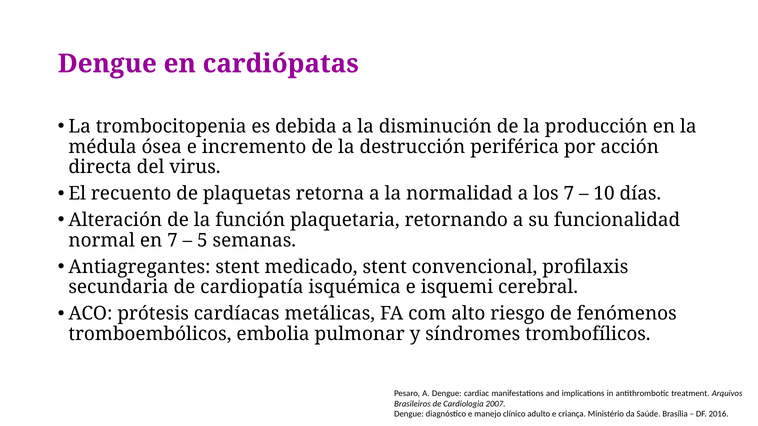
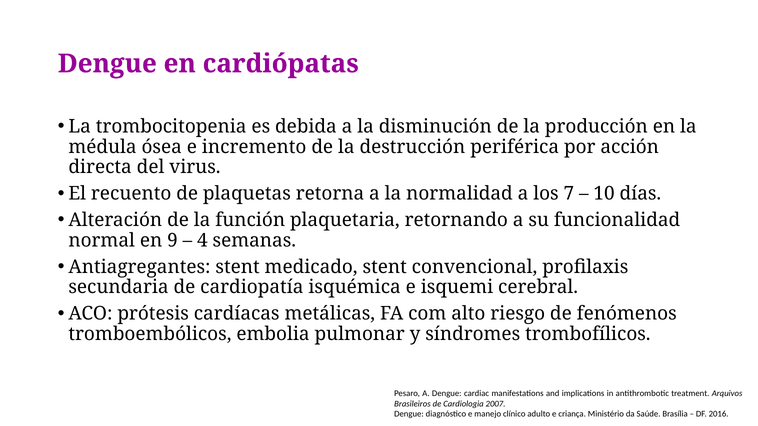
en 7: 7 -> 9 (172, 241)
5: 5 -> 4 (202, 241)
